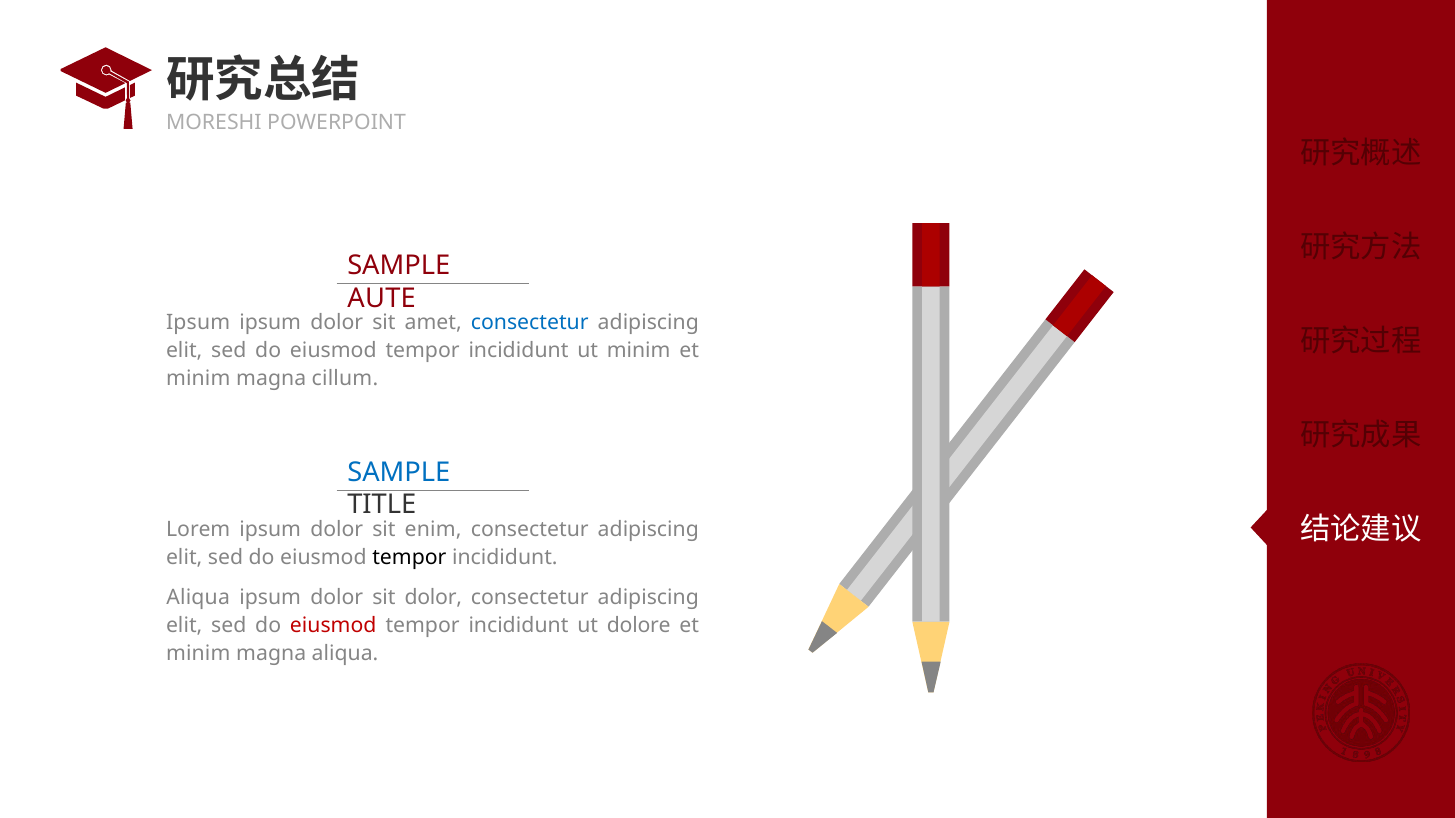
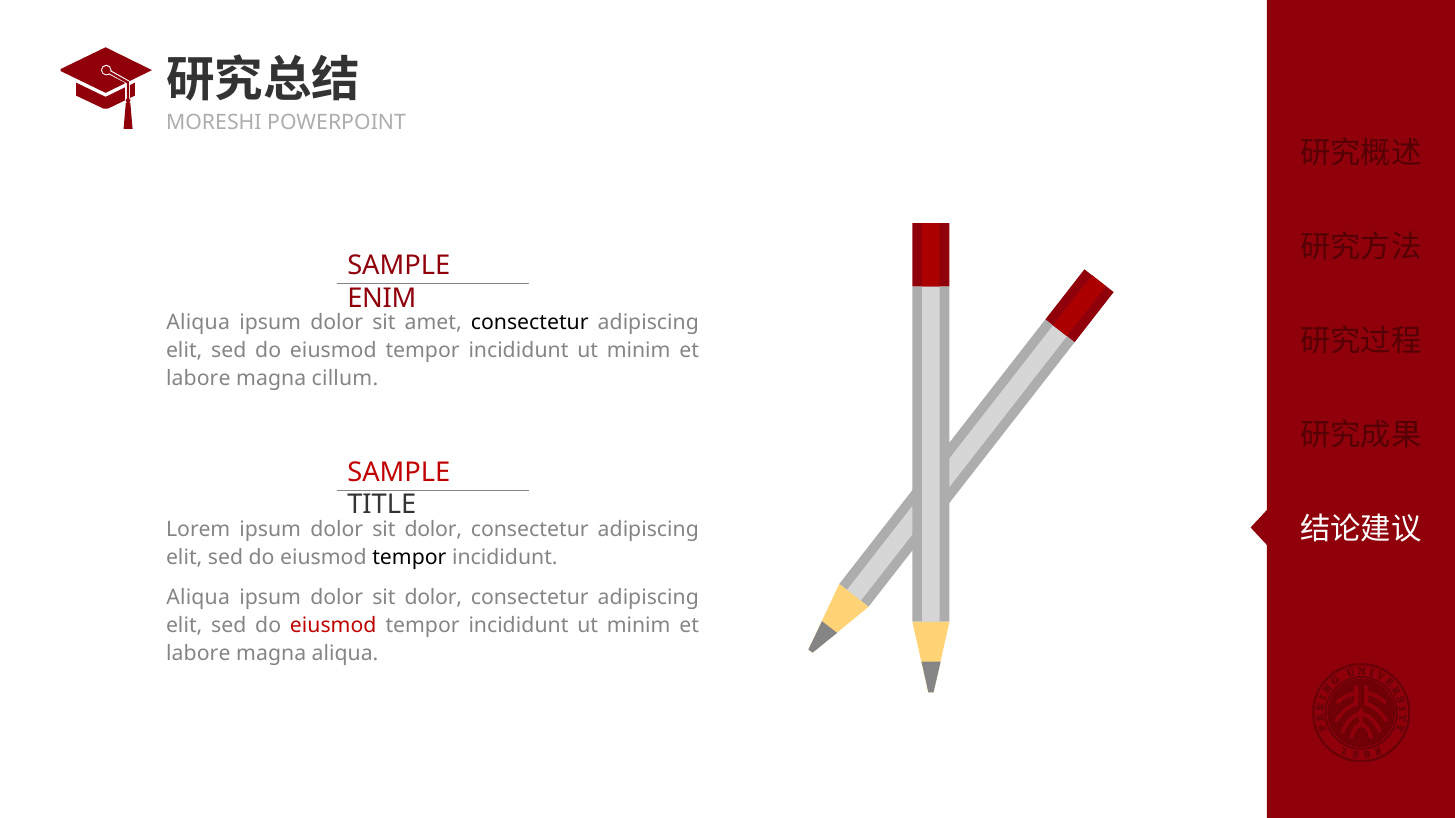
AUTE: AUTE -> ENIM (382, 298)
Ipsum: Ipsum -> Aliqua (198, 322)
consectetur colour: blue -> black (530, 322)
minim: minim -> labore (198, 378)
SAMPLE colour: blue -> red (399, 473)
enim: enim -> dolor (433, 530)
dolore: dolore -> minim (639, 626)
minim: minim -> labore (198, 654)
